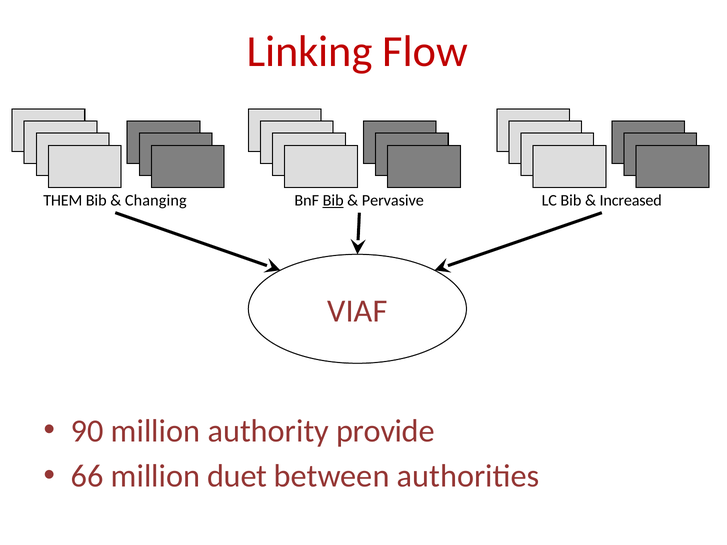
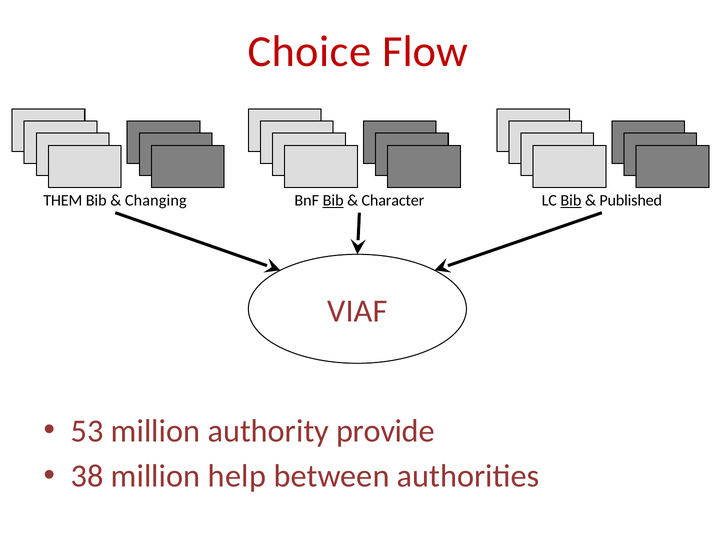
Linking: Linking -> Choice (309, 52)
Pervasive: Pervasive -> Character (393, 201)
Bib underline: none -> present (571, 201)
Increased: Increased -> Published (631, 201)
90: 90 -> 53 (87, 431)
66: 66 -> 38 (87, 476)
duet: duet -> help (237, 476)
